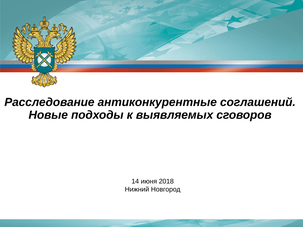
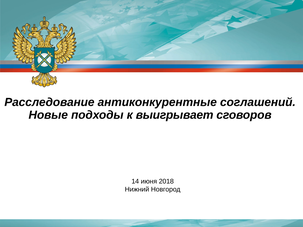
выявляемых: выявляемых -> выигрывает (175, 115)
